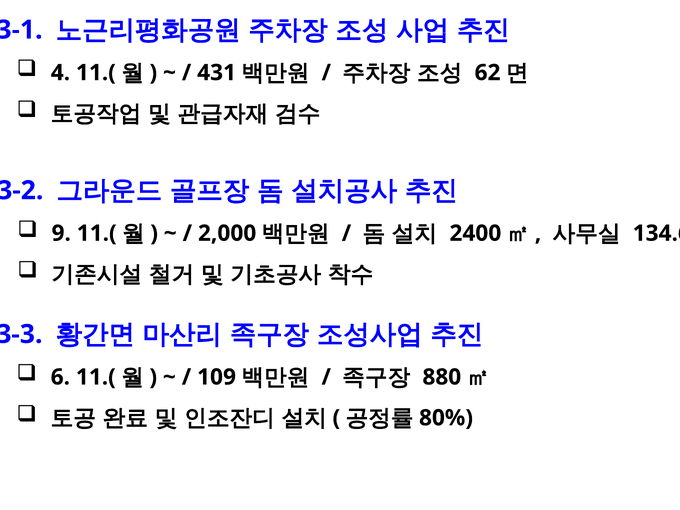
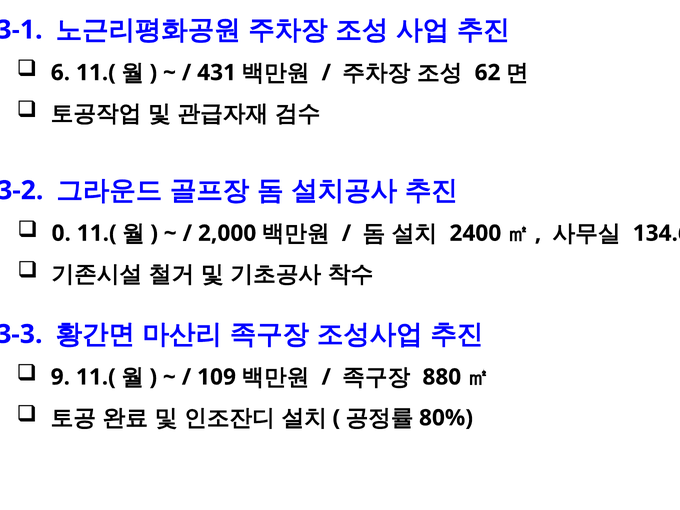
4: 4 -> 6 (60, 73)
9: 9 -> 0 (61, 233)
6: 6 -> 9 (60, 377)
